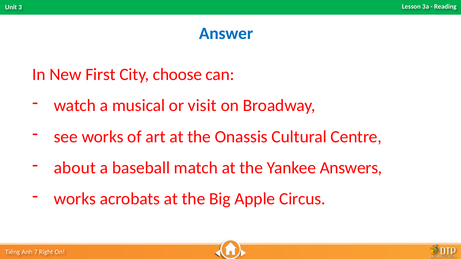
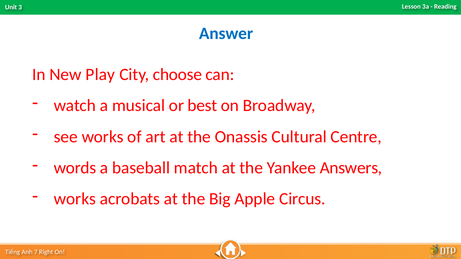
First: First -> Play (100, 75)
visit: visit -> best (202, 106)
about: about -> words (75, 168)
